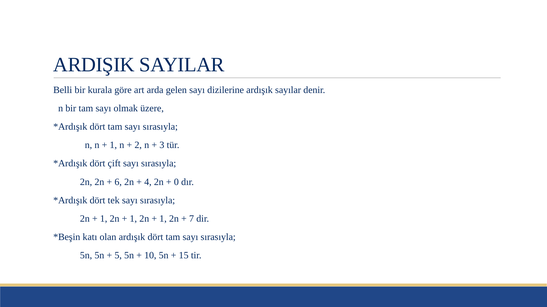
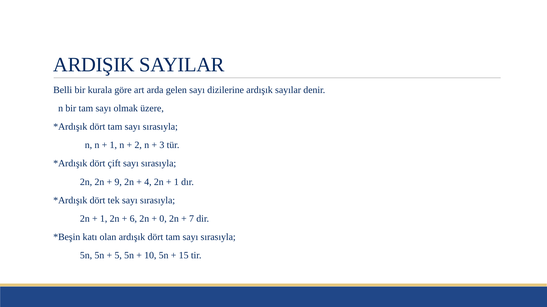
6: 6 -> 9 (118, 182)
0: 0 -> 1 (176, 182)
1: 1 -> 6 (133, 219)
1: 1 -> 0 (163, 219)
